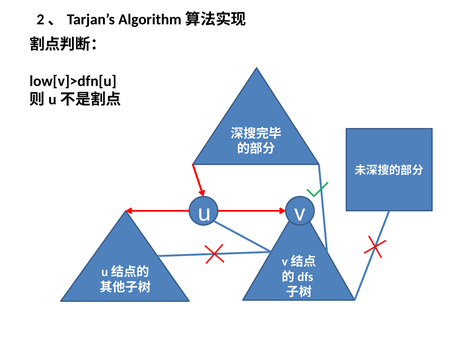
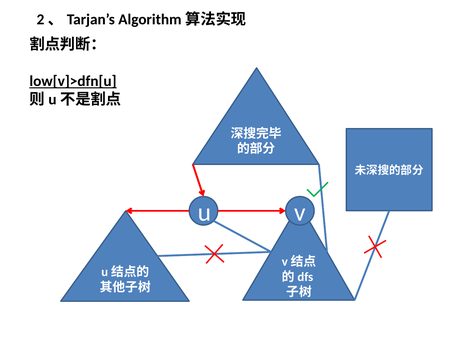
low[v]>dfn[u underline: none -> present (73, 81)
